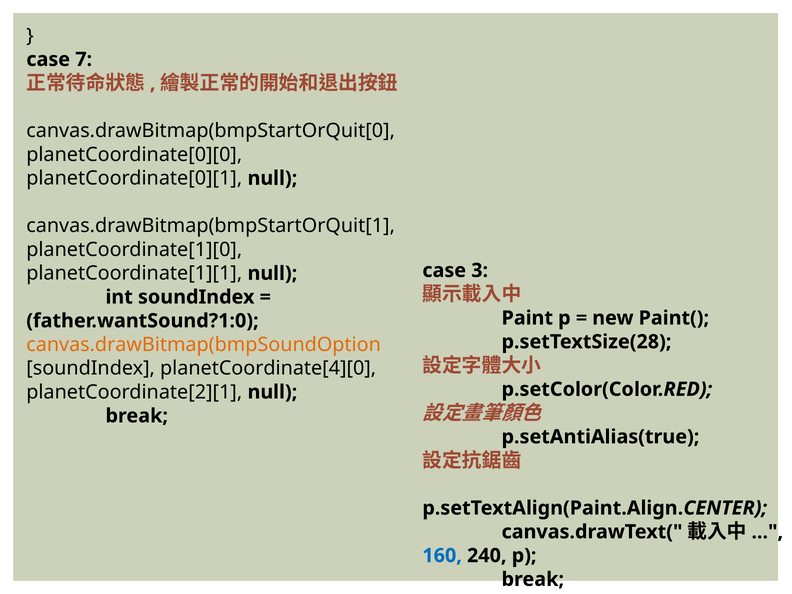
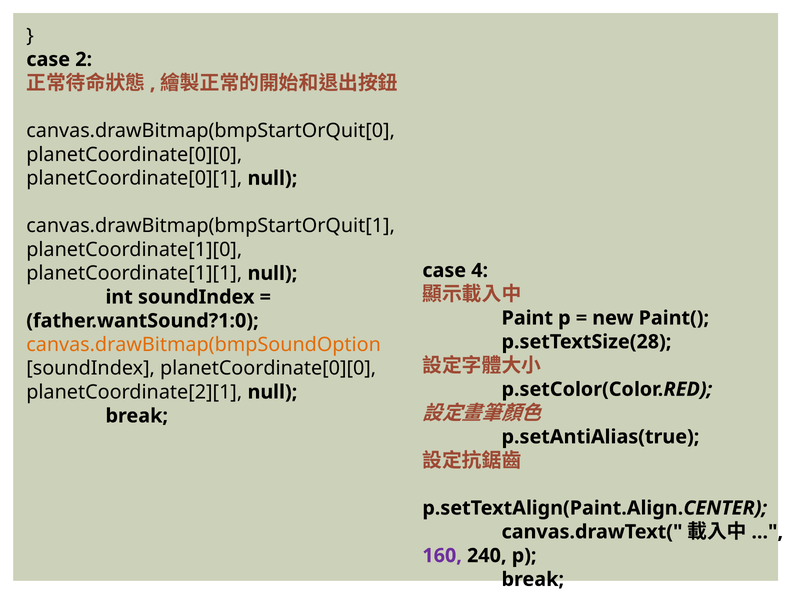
7: 7 -> 2 (84, 59)
3: 3 -> 4 (480, 270)
soundIndex planetCoordinate[4][0: planetCoordinate[4][0 -> planetCoordinate[0][0 (268, 368)
160 colour: blue -> purple (442, 556)
